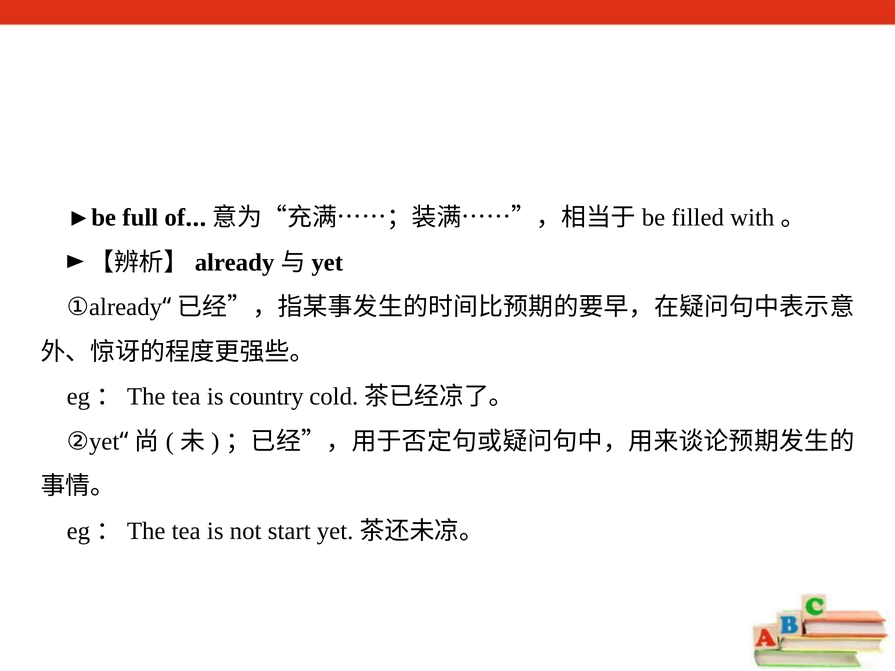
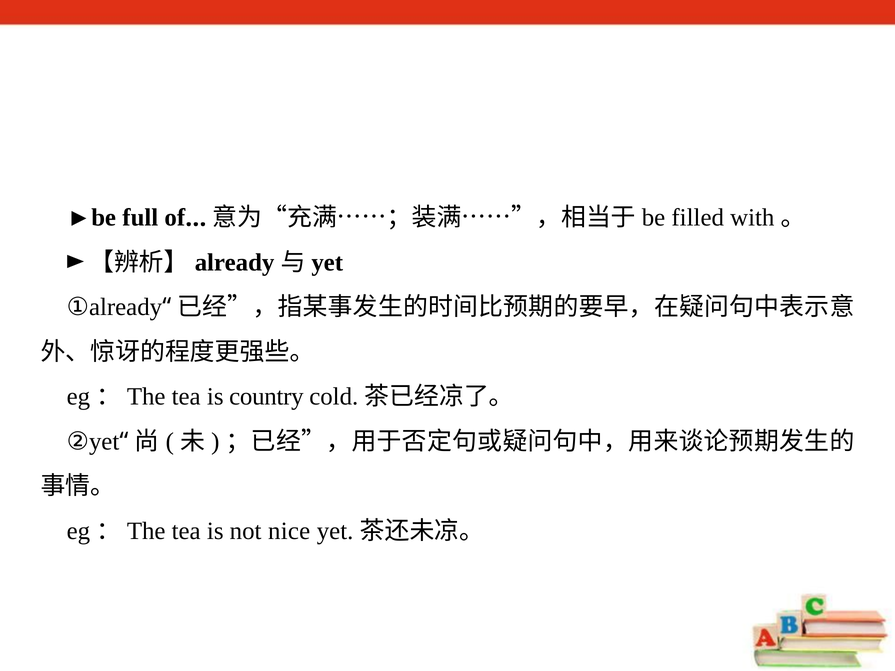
start: start -> nice (289, 531)
